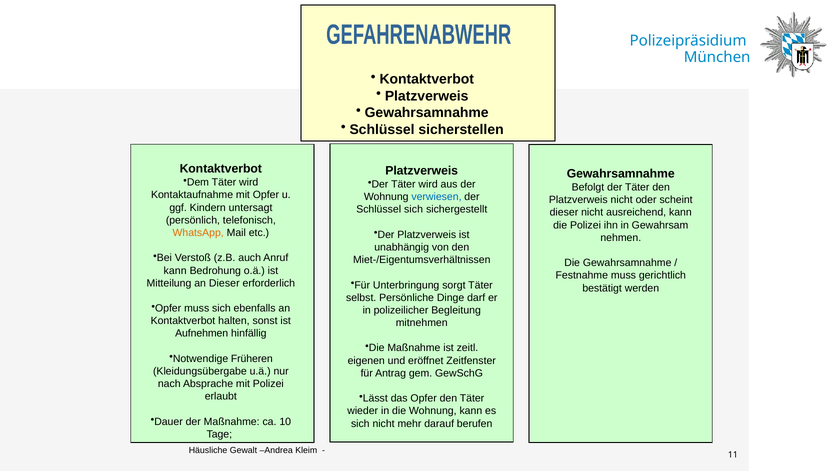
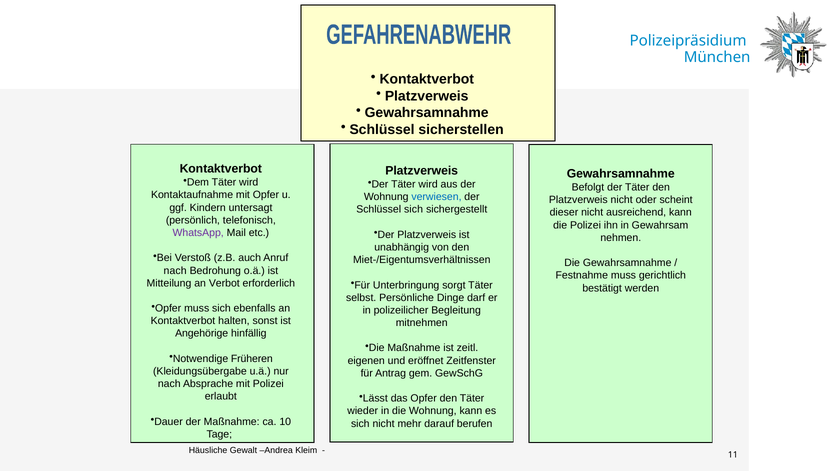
WhatsApp colour: orange -> purple (198, 233)
kann: kann -> nach (175, 271)
an Dieser: Dieser -> Verbot (224, 283)
Aufnehmen: Aufnehmen -> Angehörige (202, 334)
